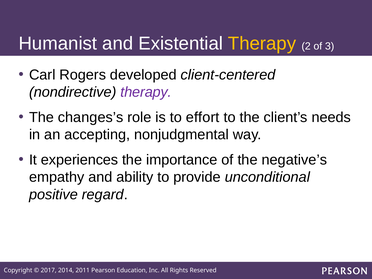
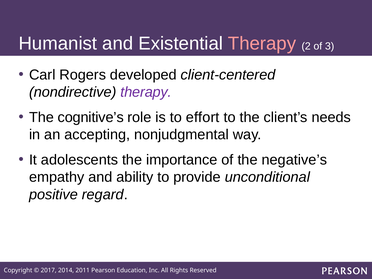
Therapy colour: yellow -> pink (262, 44)
changes’s: changes’s -> cognitive’s (91, 117)
experiences: experiences -> adolescents (80, 160)
